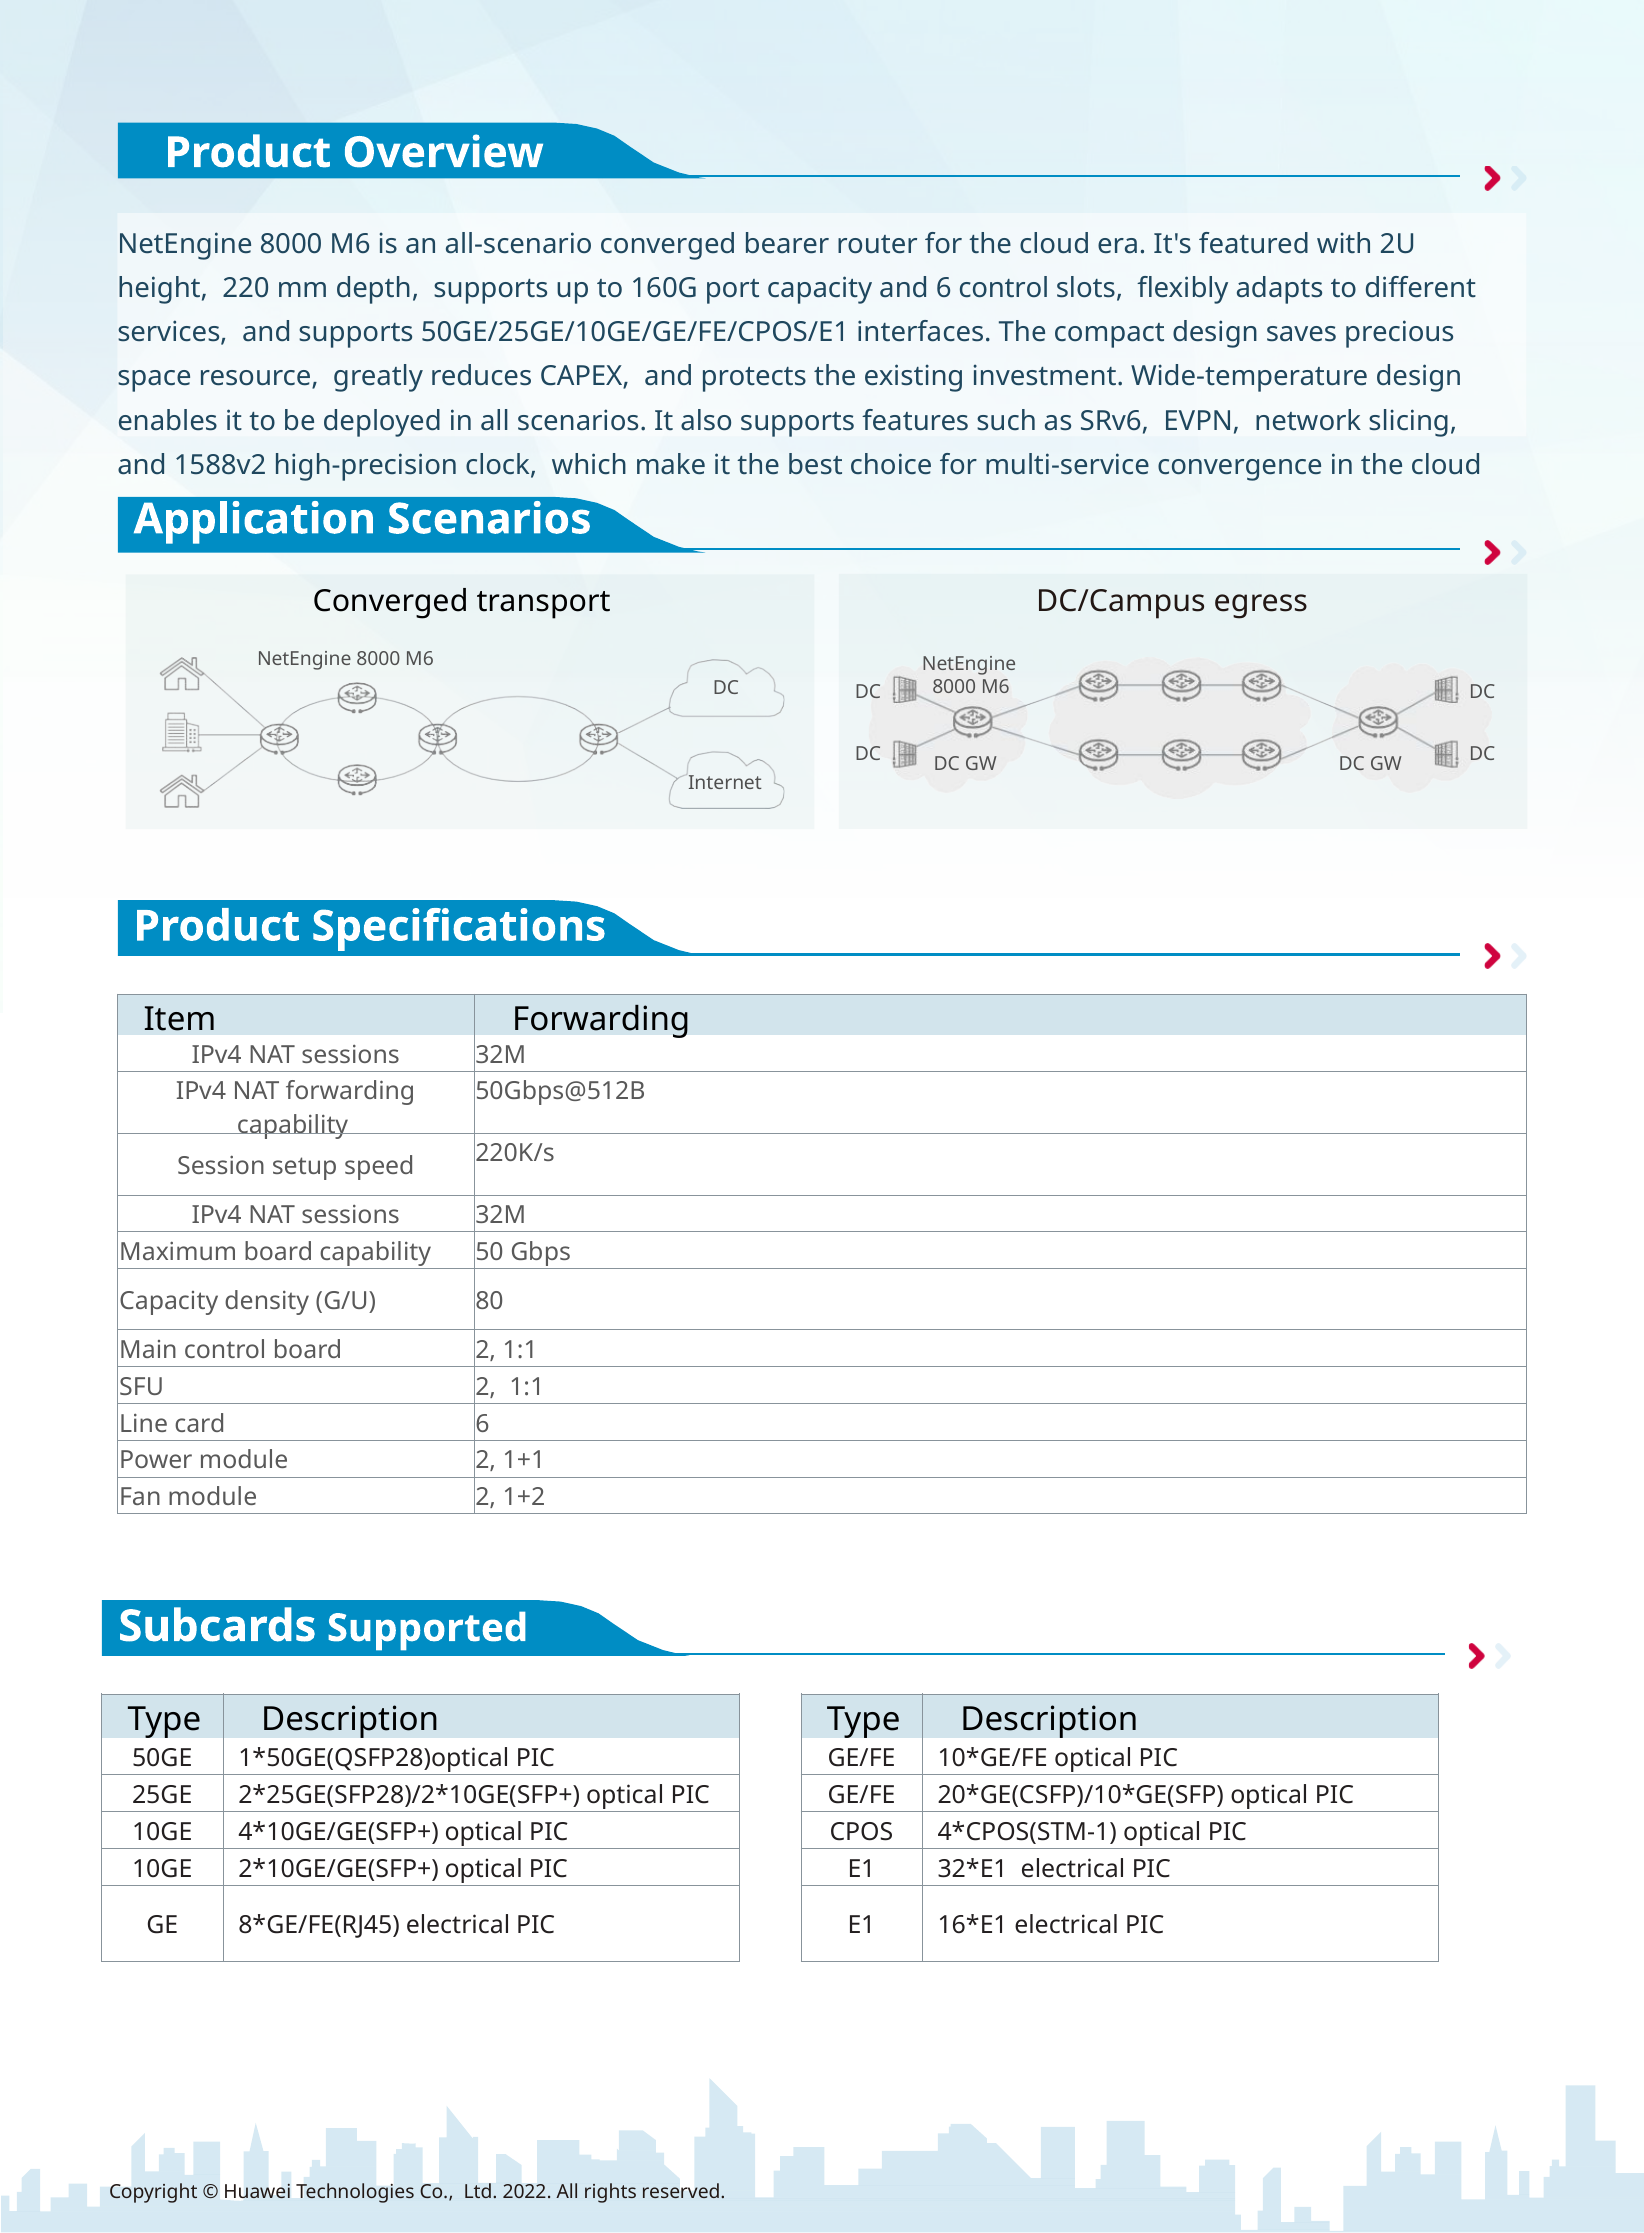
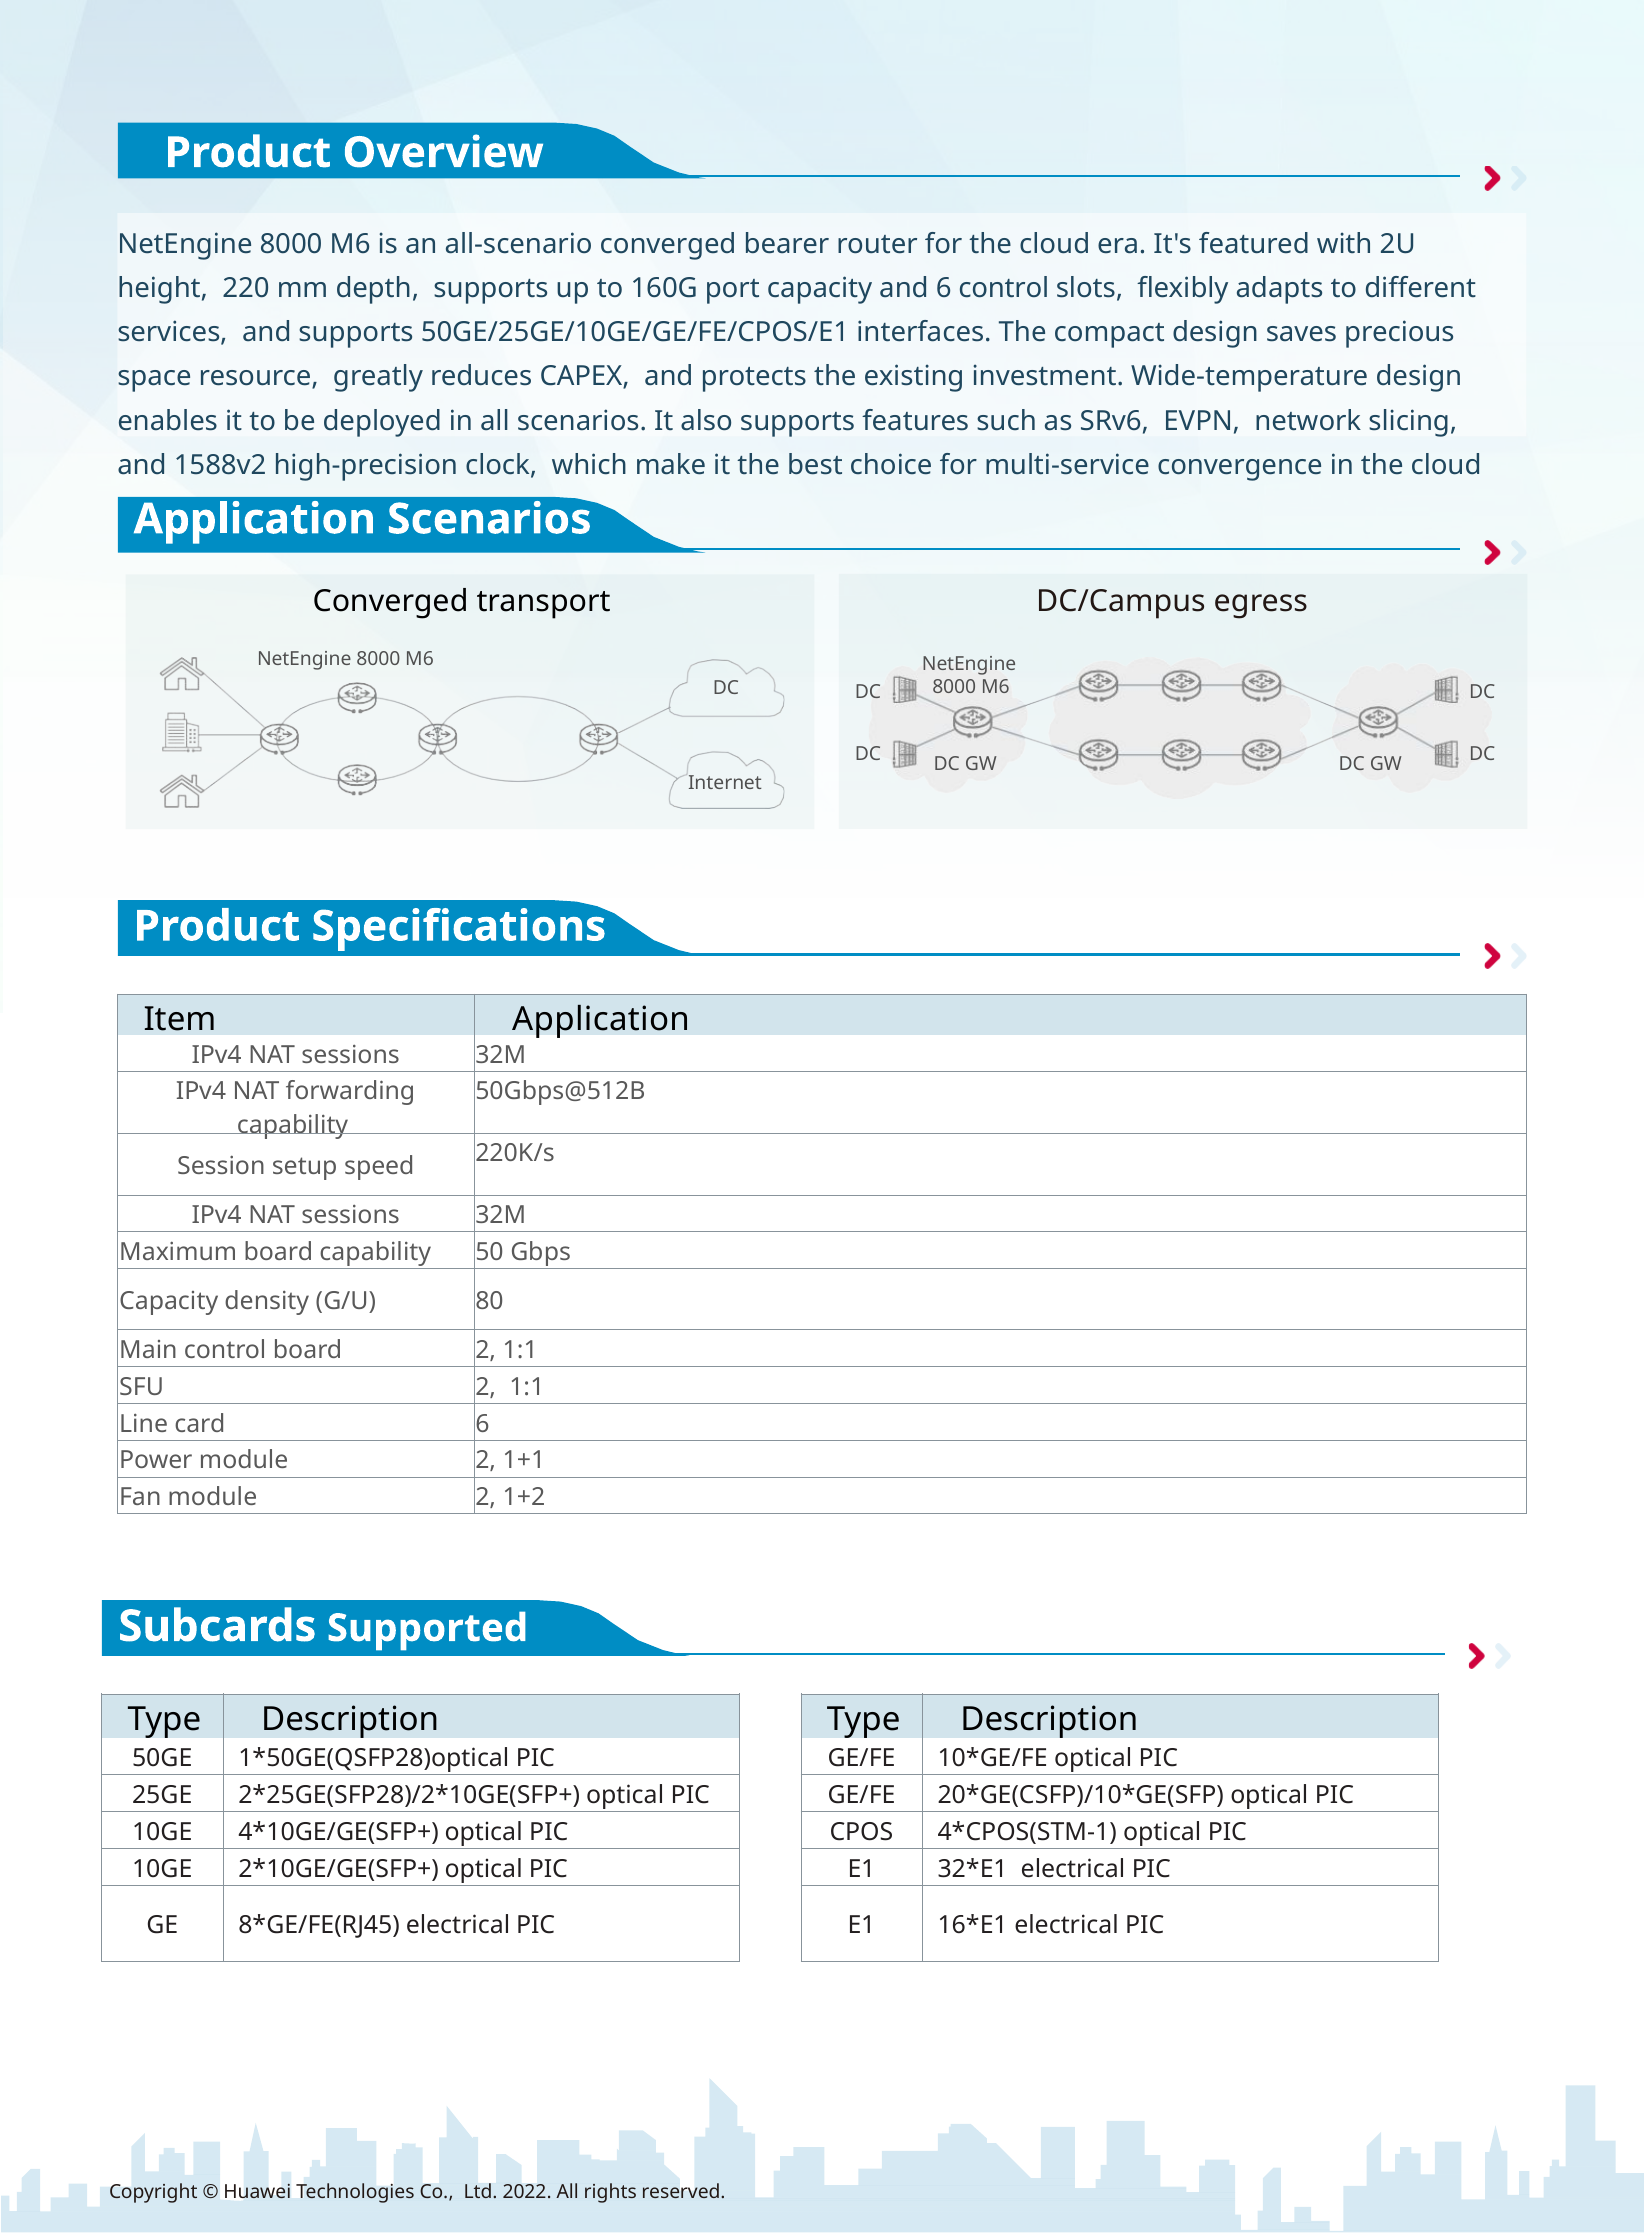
Item Forwarding: Forwarding -> Application (601, 1019)
